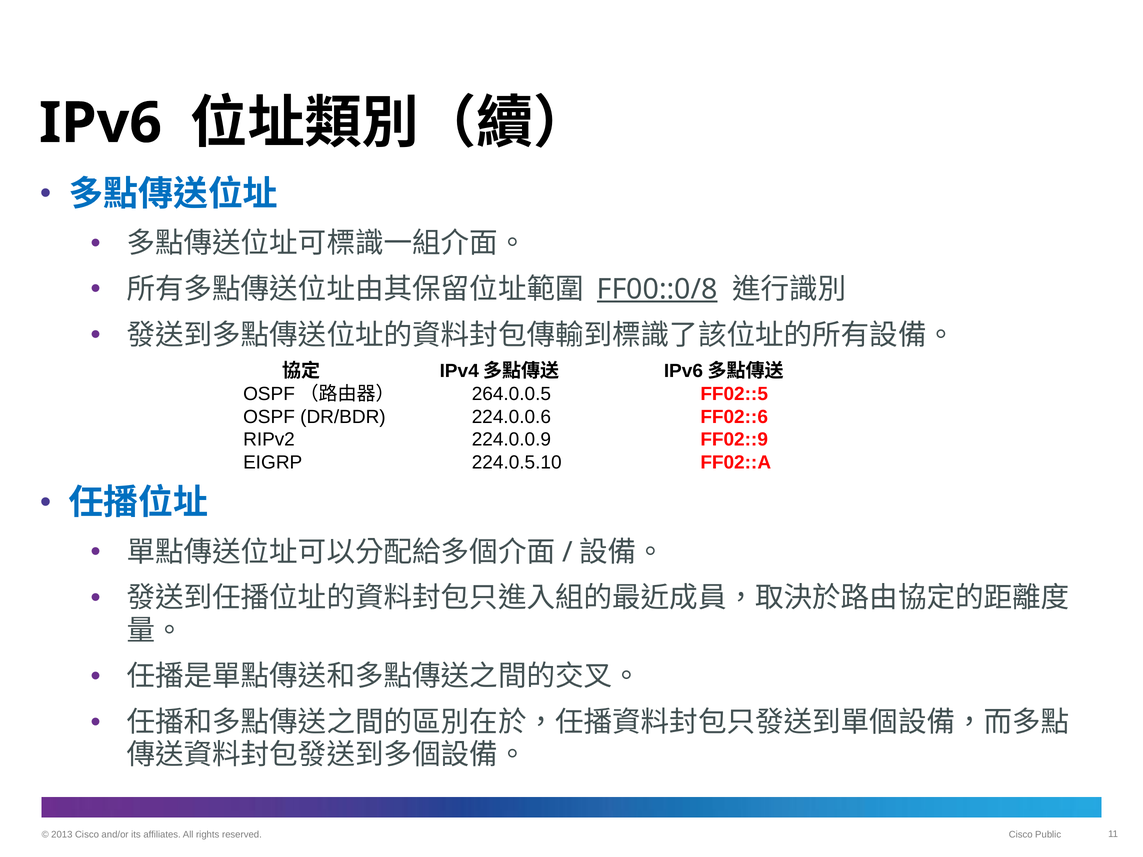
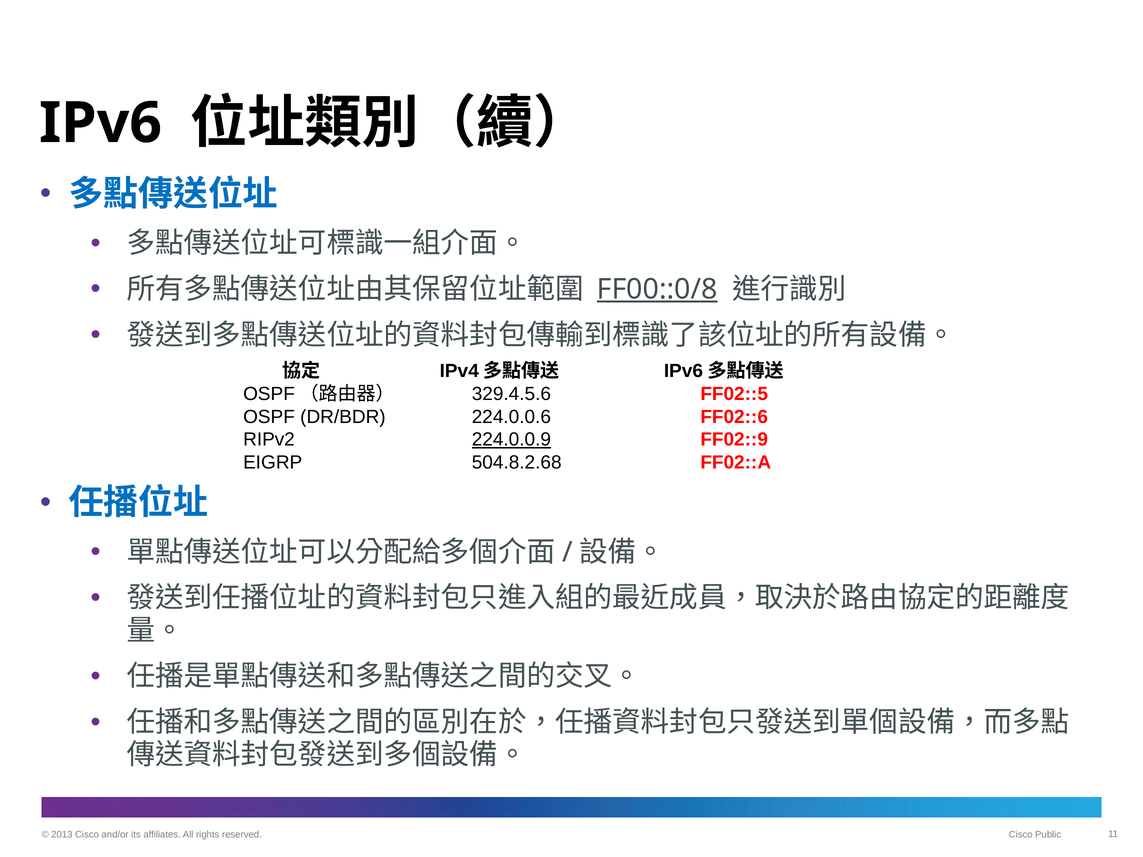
264.0.0.5: 264.0.0.5 -> 329.4.5.6 (511, 394)
224.0.0.9 underline: none -> present (511, 440)
224.0.5.10: 224.0.5.10 -> 504.8.2.68 (517, 463)
